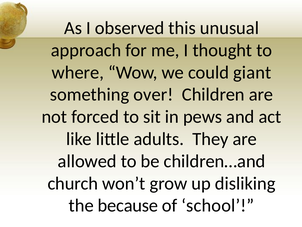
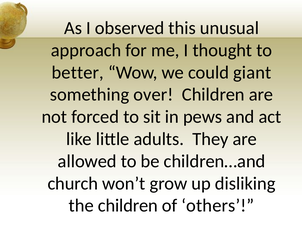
where: where -> better (78, 72)
the because: because -> children (128, 205)
school: school -> others (218, 205)
